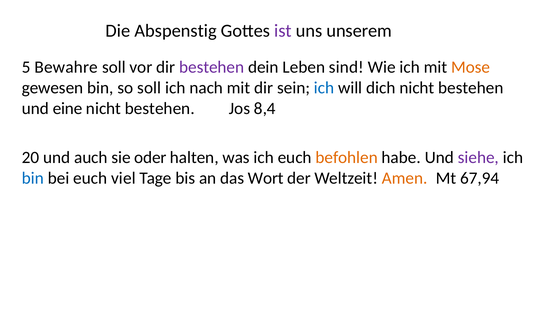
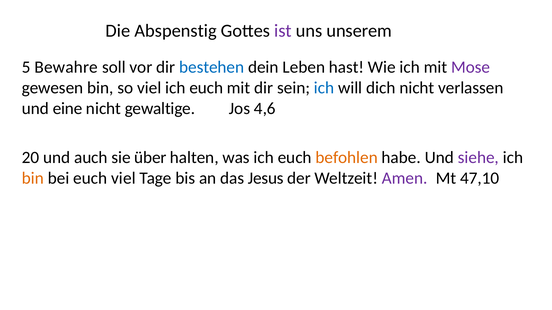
bestehen colour: purple -> blue (212, 67)
sind: sind -> hast (346, 67)
Mose colour: orange -> purple (471, 67)
so soll: soll -> viel (149, 88)
nach: nach -> euch (206, 88)
dich nicht bestehen: bestehen -> verlassen (471, 88)
bestehen: bestehen -> gewaltige (160, 109)
8,4: 8,4 -> 4,6 (265, 109)
oder: oder -> über (150, 158)
bin colour: blue -> orange (33, 178)
Wort: Wort -> Jesus (266, 178)
Amen colour: orange -> purple (405, 178)
67,94: 67,94 -> 47,10 (480, 178)
